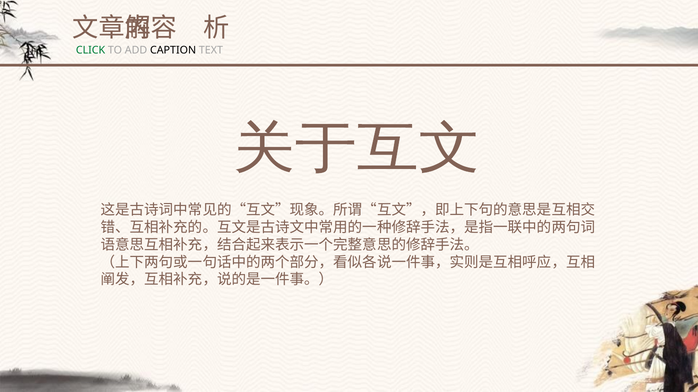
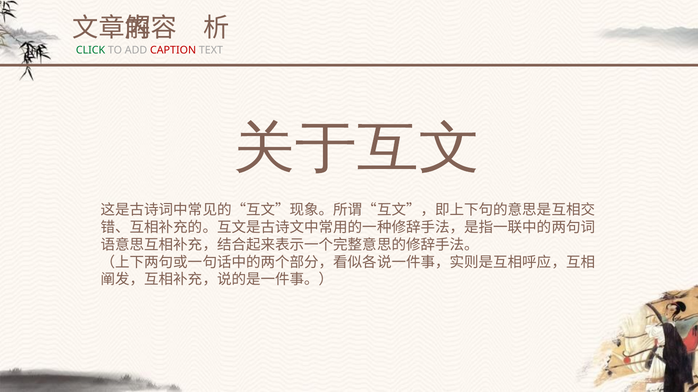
CAPTION colour: black -> red (173, 50)
